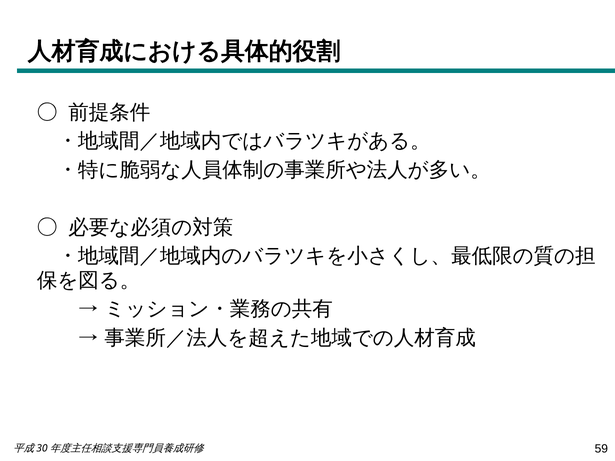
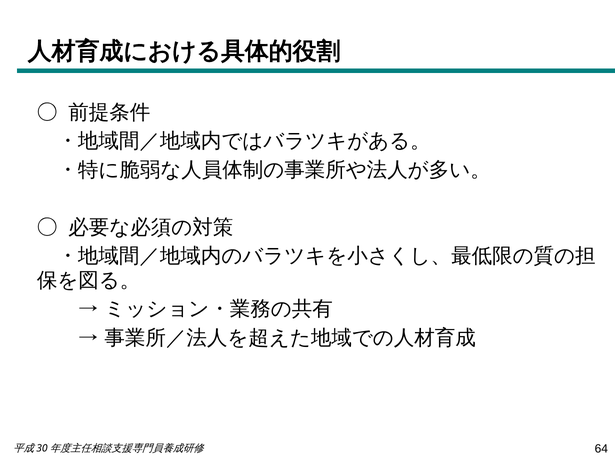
59: 59 -> 64 (601, 449)
